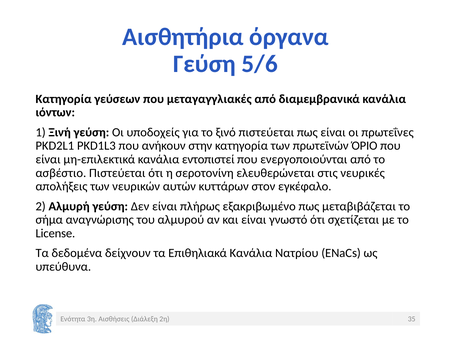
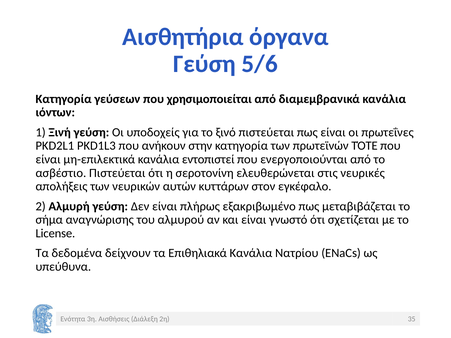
μεταγαγγλιακές: μεταγαγγλιακές -> χρησιμοποιείται (209, 99)
ΌΡΙΟ: ΌΡΙΟ -> ΤΌΤΕ (365, 146)
